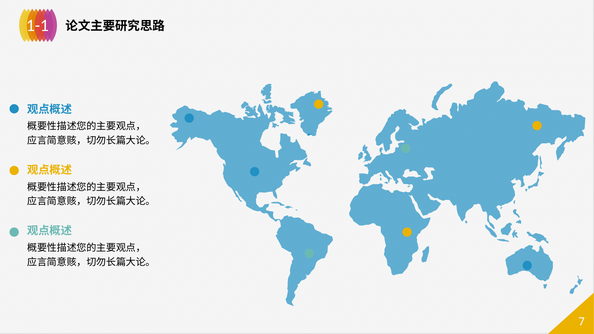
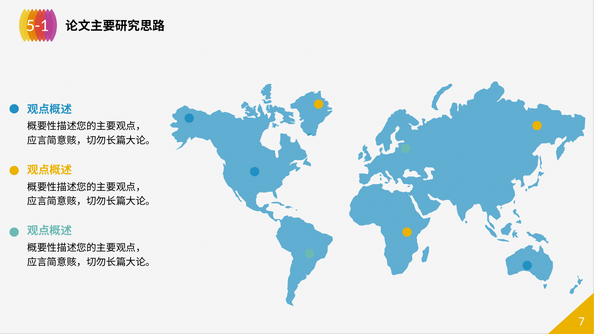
1-1: 1-1 -> 5-1 (37, 25)
